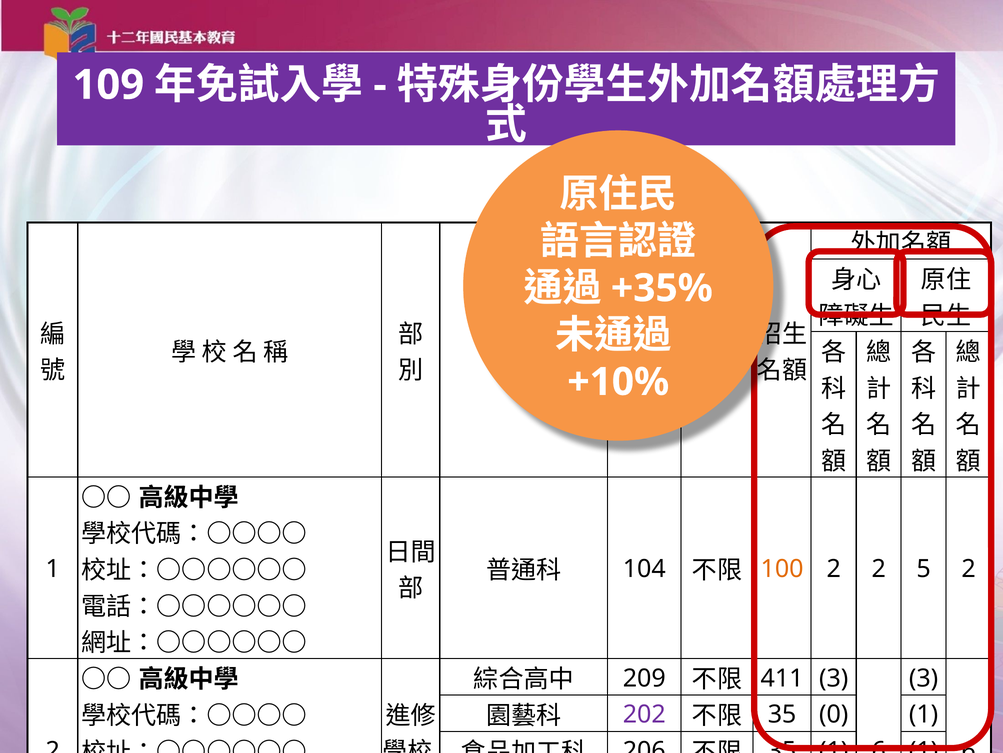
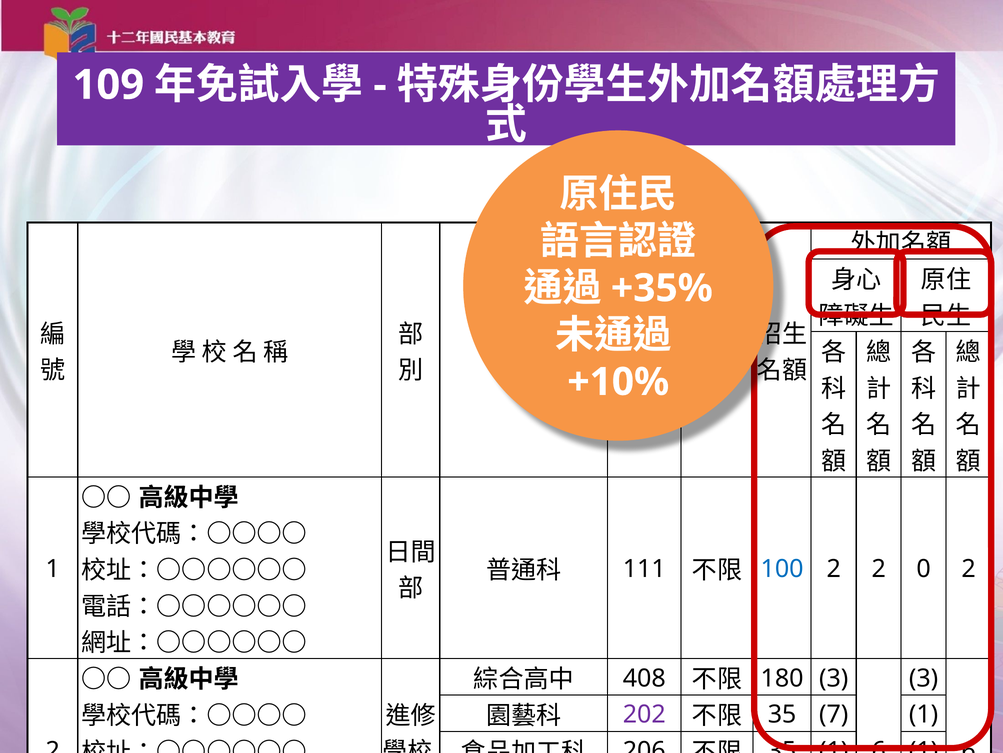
104: 104 -> 111 (644, 569)
100 colour: orange -> blue (782, 569)
5: 5 -> 0 (924, 569)
209: 209 -> 408 (644, 678)
411: 411 -> 180 (782, 678)
0: 0 -> 7 (834, 714)
